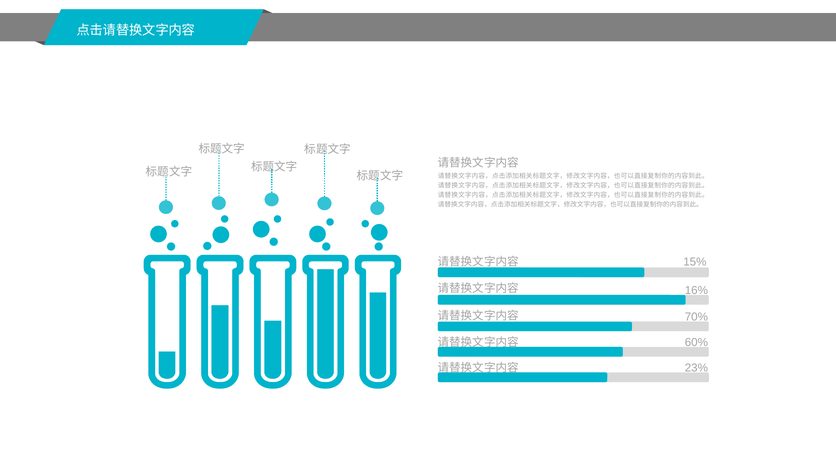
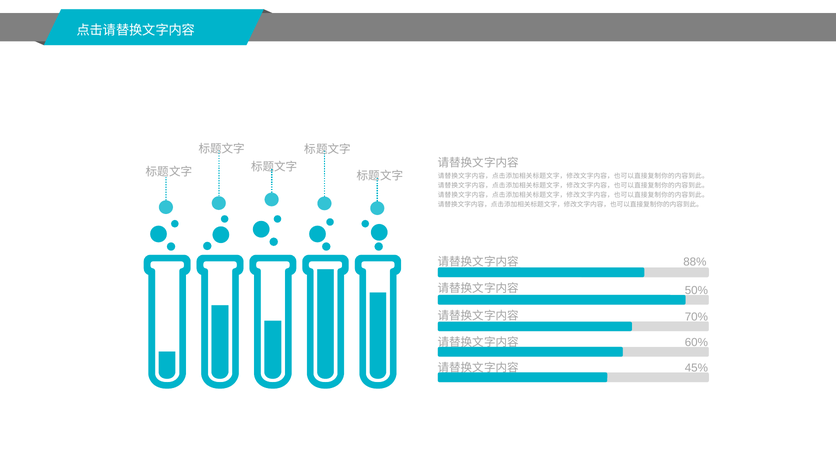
15%: 15% -> 88% (695, 262)
16%: 16% -> 50% (696, 291)
23%: 23% -> 45% (696, 368)
